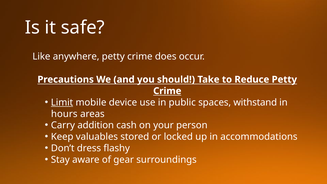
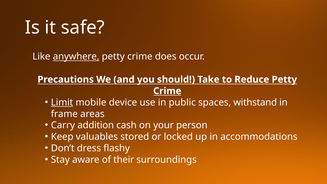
anywhere underline: none -> present (76, 57)
hours: hours -> frame (64, 114)
gear: gear -> their (124, 160)
